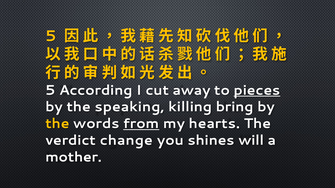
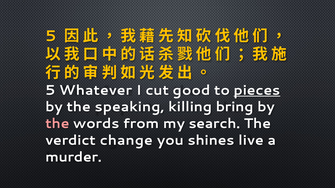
According: According -> Whatever (96, 90)
away: away -> good (191, 90)
the colour: yellow -> pink (57, 124)
from underline: present -> none (141, 124)
hearts: hearts -> search (214, 124)
will: will -> live (251, 141)
mother: mother -> murder (74, 157)
